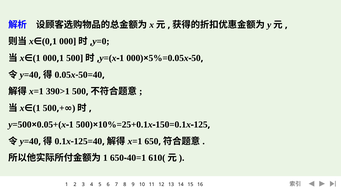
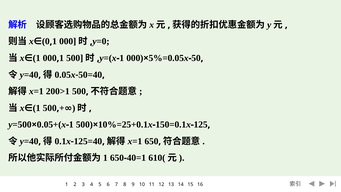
390>1: 390>1 -> 200>1 (58, 91)
